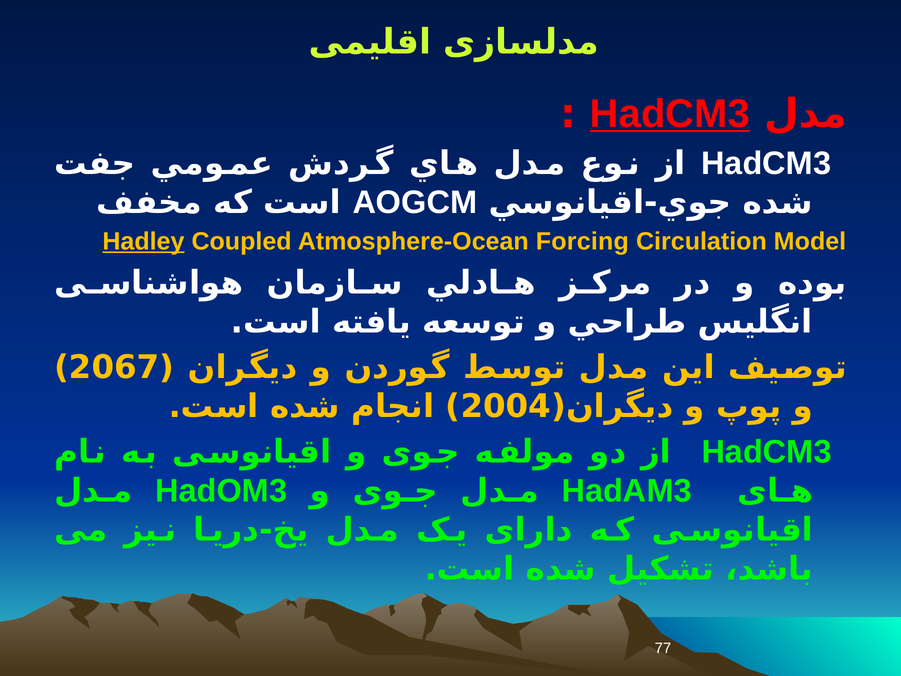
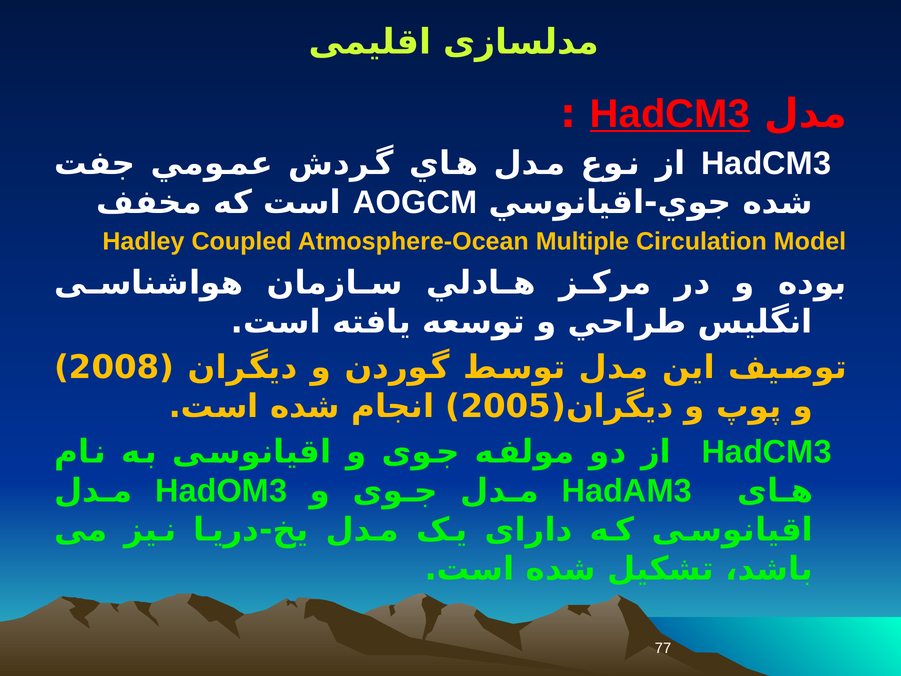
Hadley underline: present -> none (143, 241)
Forcing: Forcing -> Multiple (582, 241)
2067: 2067 -> 2008 (114, 367)
2004: 2004 -> 2005 (506, 406)
